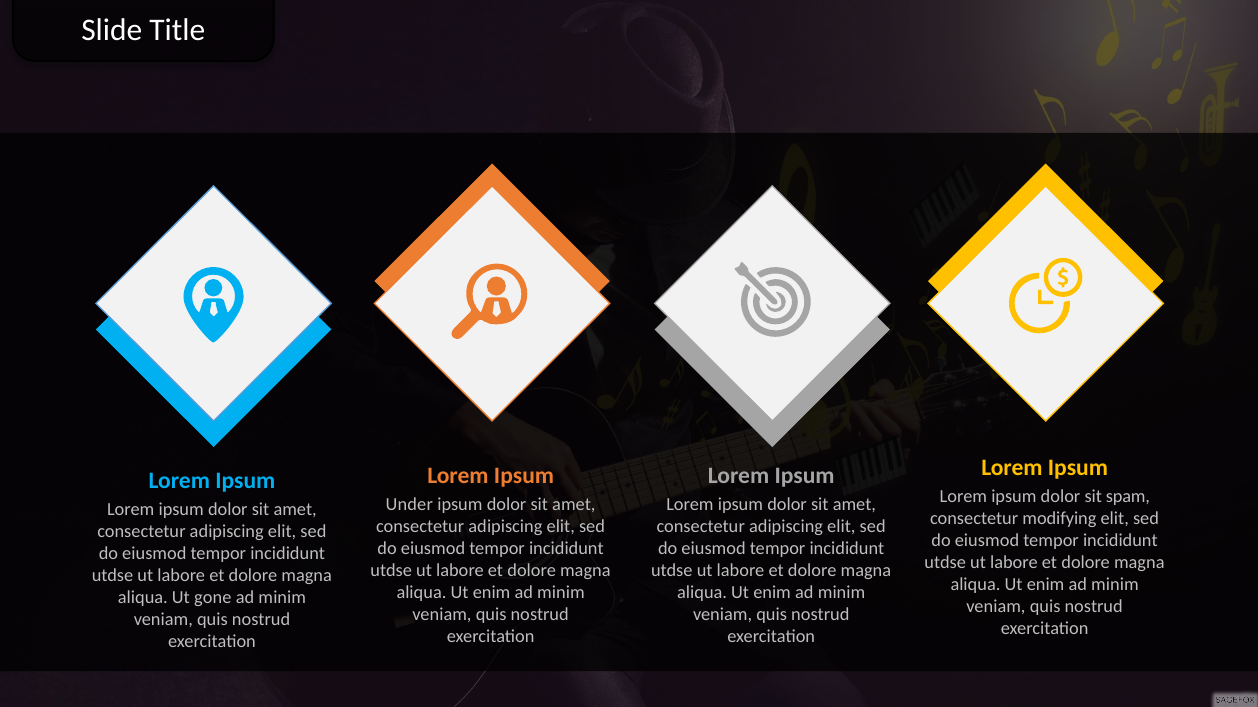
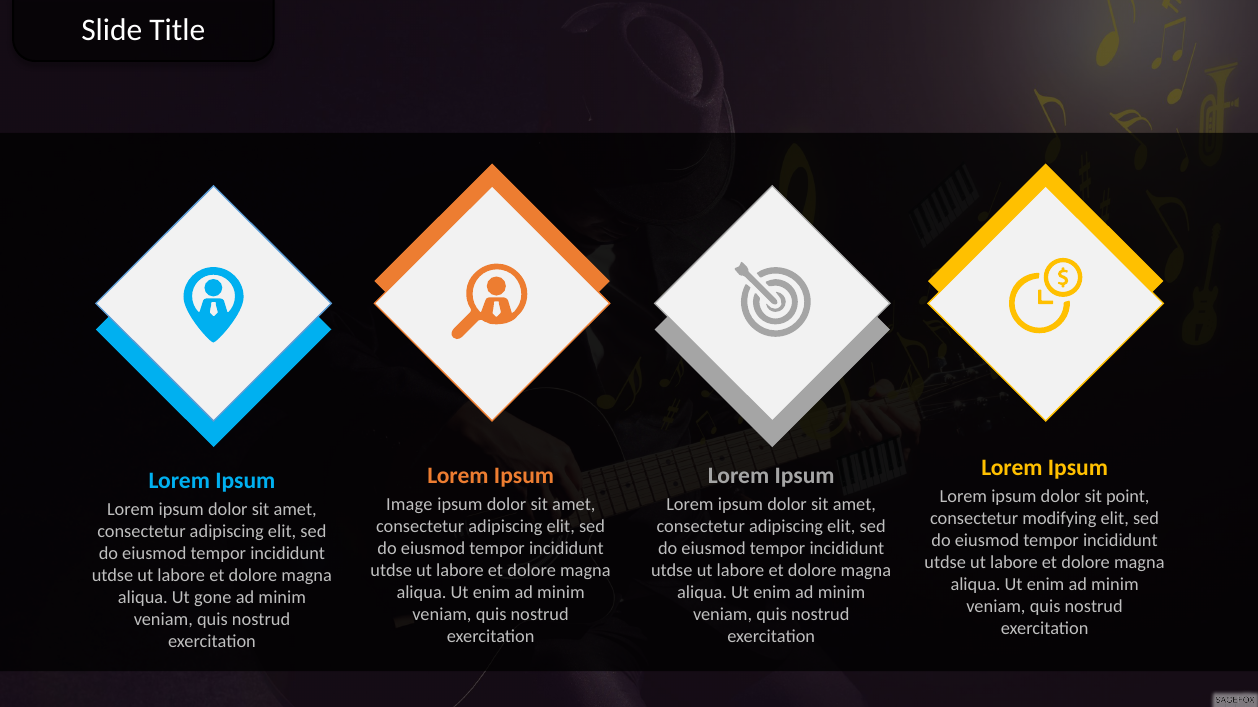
spam: spam -> point (1128, 497)
Under: Under -> Image (409, 505)
